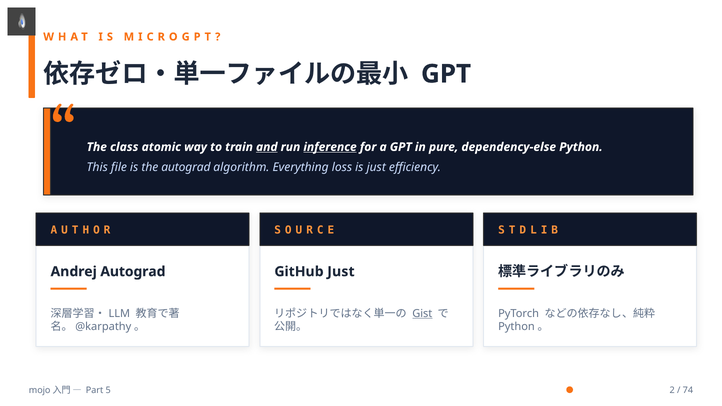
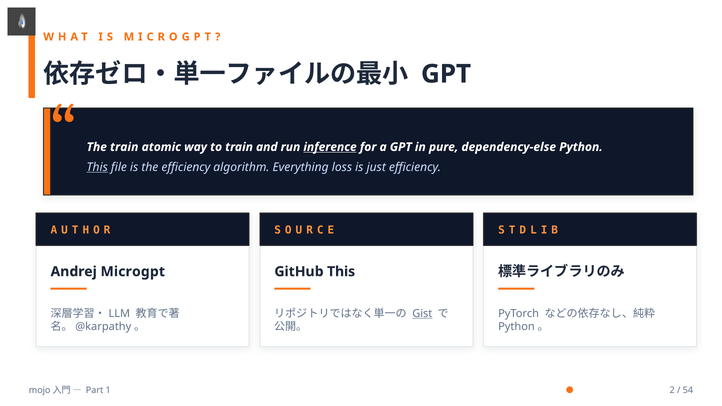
The class: class -> train (124, 147)
and underline: present -> none (267, 147)
This underline: none -> present (97, 167)
the autograd: autograd -> efficiency (186, 167)
Andrej Autograd: Autograd -> Microgpt (133, 272)
GitHub Just: Just -> This (341, 272)
5: 5 -> 1 (108, 390)
74: 74 -> 54 (688, 390)
